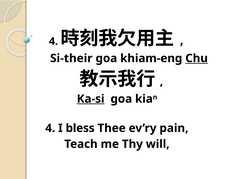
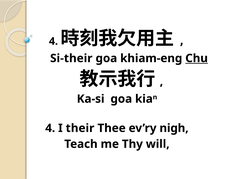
Ka-si underline: present -> none (91, 99)
bless: bless -> their (80, 128)
pain: pain -> nigh (174, 128)
